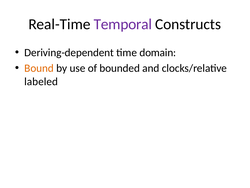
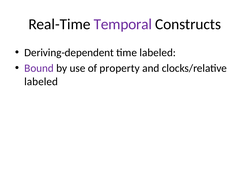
time domain: domain -> labeled (158, 52)
Bound colour: orange -> purple (39, 68)
bounded: bounded -> property (120, 68)
